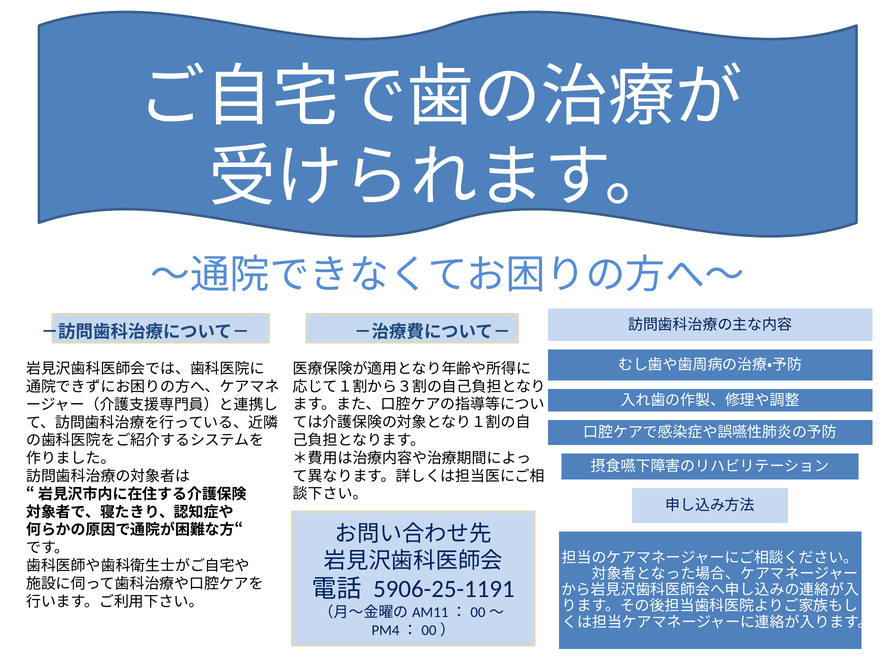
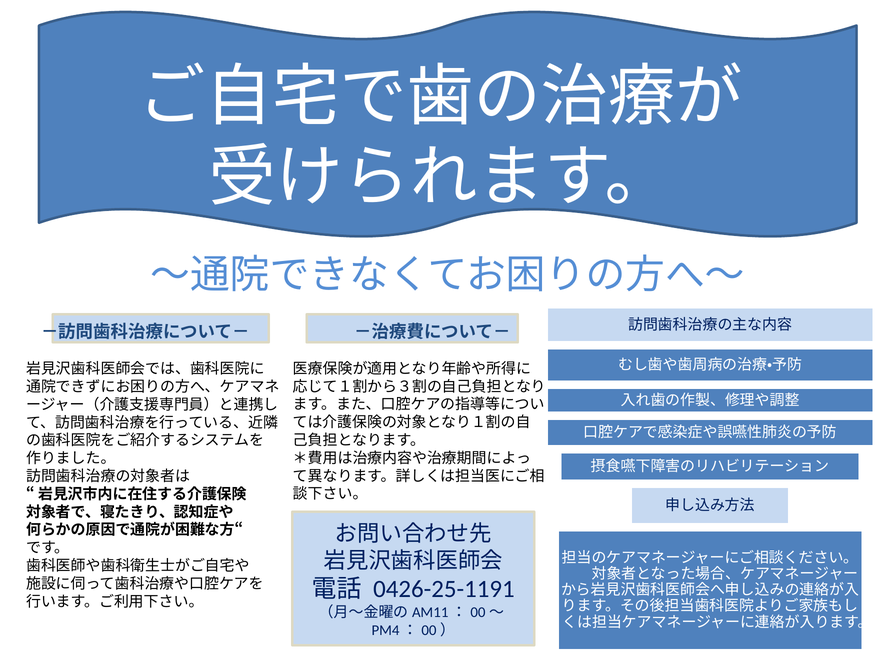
5906-25-1191: 5906-25-1191 -> 0426-25-1191 (444, 589)
